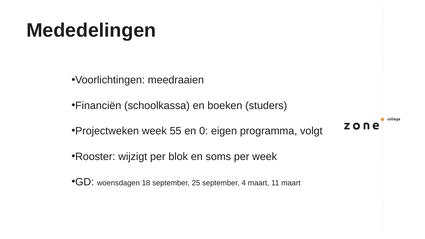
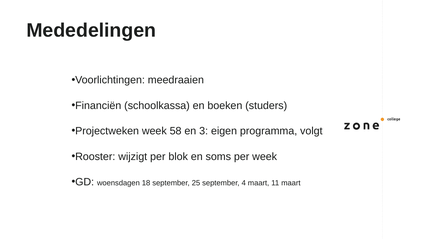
55: 55 -> 58 (176, 131)
0: 0 -> 3 (204, 131)
